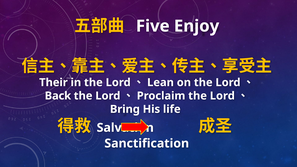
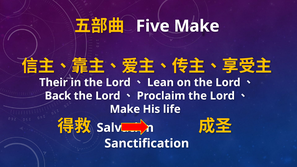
Five Enjoy: Enjoy -> Make (197, 26)
Bring: Bring -> Make (125, 109)
